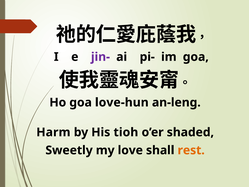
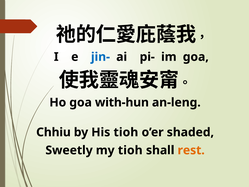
jin- colour: purple -> blue (100, 57)
love-hun: love-hun -> with-hun (122, 102)
Harm: Harm -> Chhiu (53, 132)
my love: love -> tioh (130, 150)
